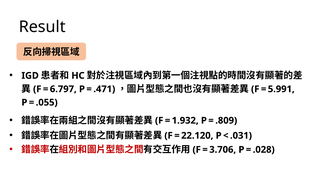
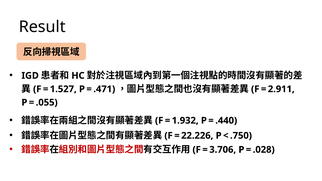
6.797: 6.797 -> 1.527 (63, 89)
5.991: 5.991 -> 2.911 (281, 89)
.809: .809 -> .440 (226, 121)
22.120: 22.120 -> 22.226 (197, 136)
.031: .031 -> .750 (241, 136)
